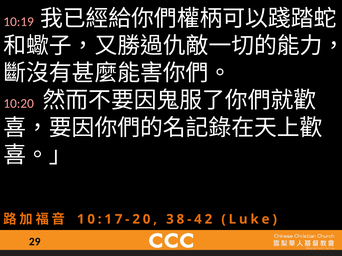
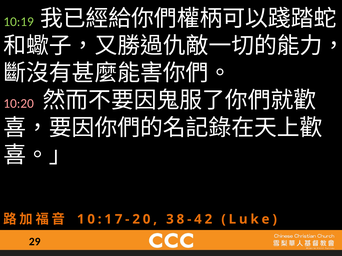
10:19 colour: pink -> light green (19, 22)
